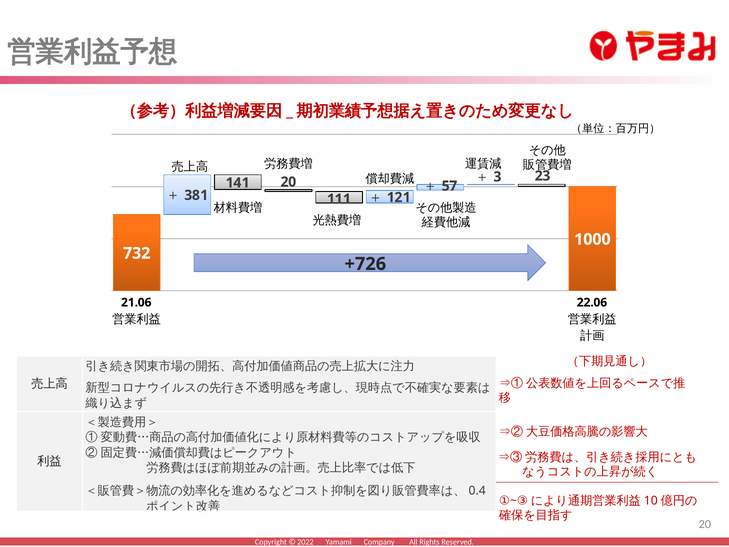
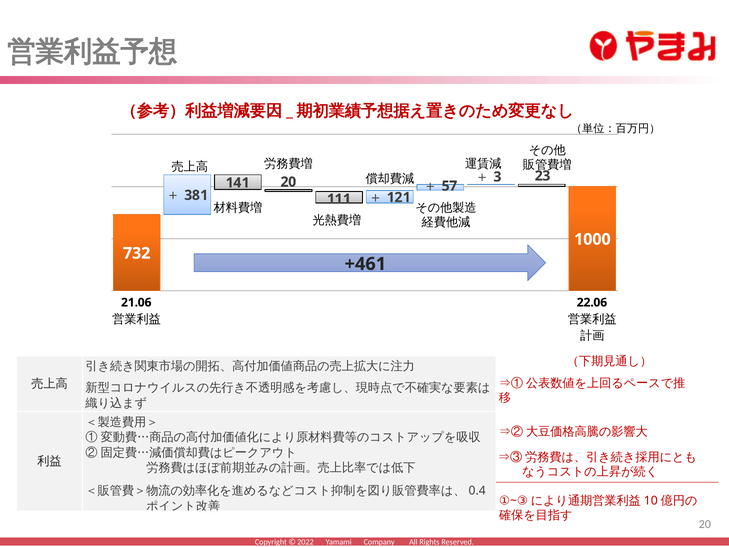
+726: +726 -> +461 (365, 264)
